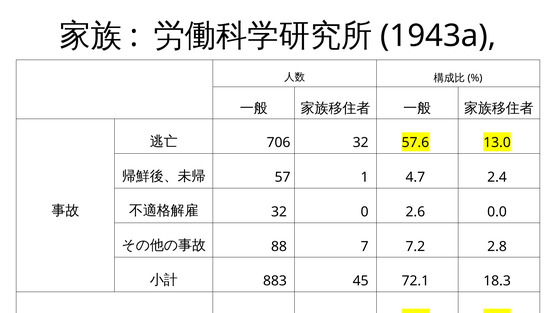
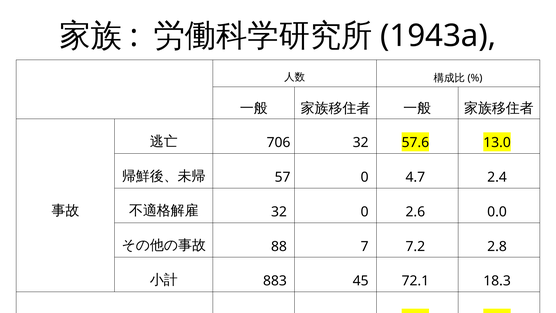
57 1: 1 -> 0 (365, 177)
